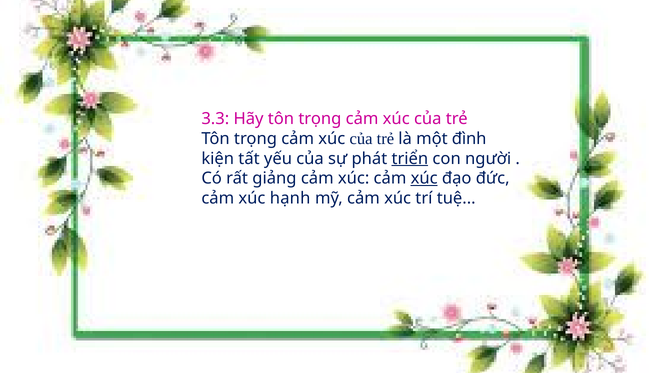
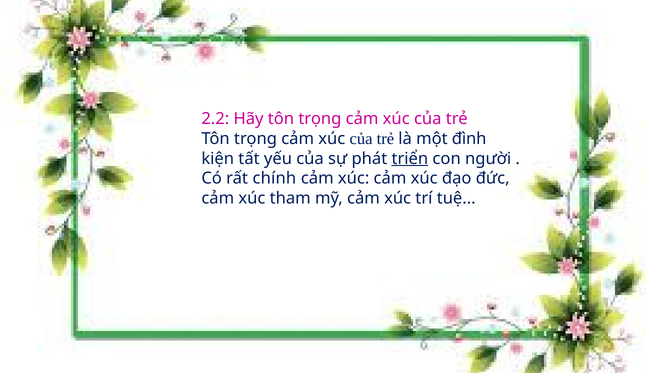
3.3: 3.3 -> 2.2 (215, 119)
giảng: giảng -> chính (274, 178)
xúc underline: present -> none (424, 178)
hạnh: hạnh -> tham (290, 198)
